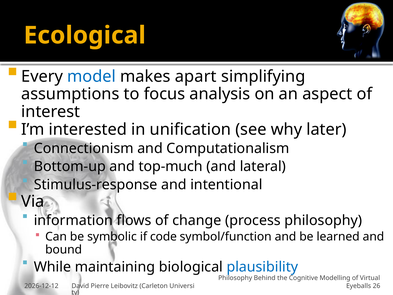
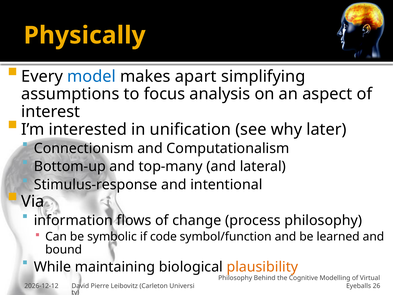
Ecological: Ecological -> Physically (85, 35)
top-much: top-much -> top-many (171, 166)
plausibility colour: blue -> orange (262, 267)
